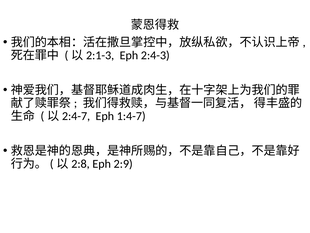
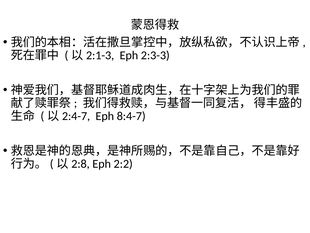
2:4-3: 2:4-3 -> 2:3-3 (155, 55)
1:4-7: 1:4-7 -> 8:4-7 (131, 116)
2:9: 2:9 -> 2:2 (123, 164)
